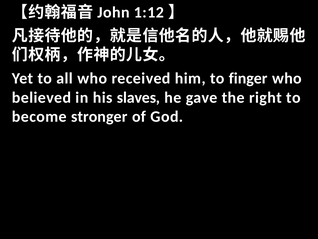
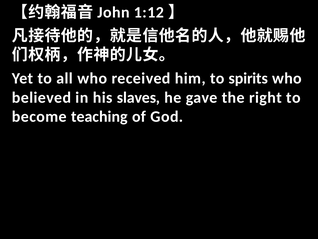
finger: finger -> spirits (248, 78)
stronger: stronger -> teaching (99, 116)
